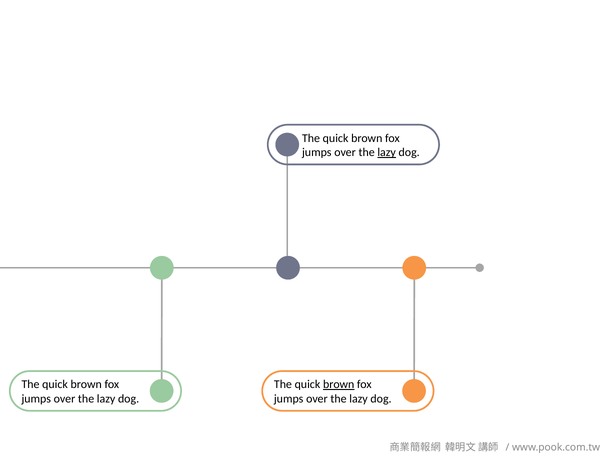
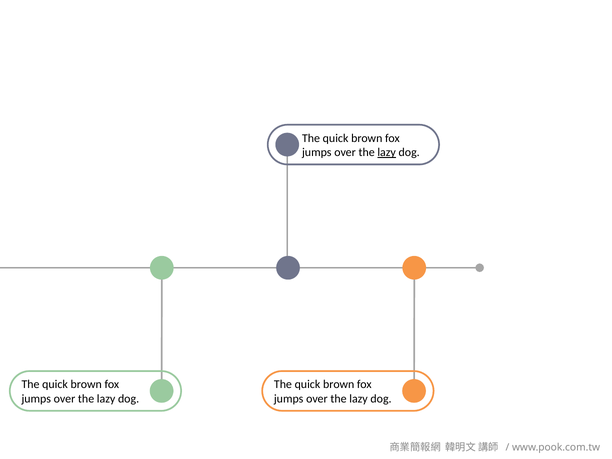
brown underline: present -> none (339, 384)
